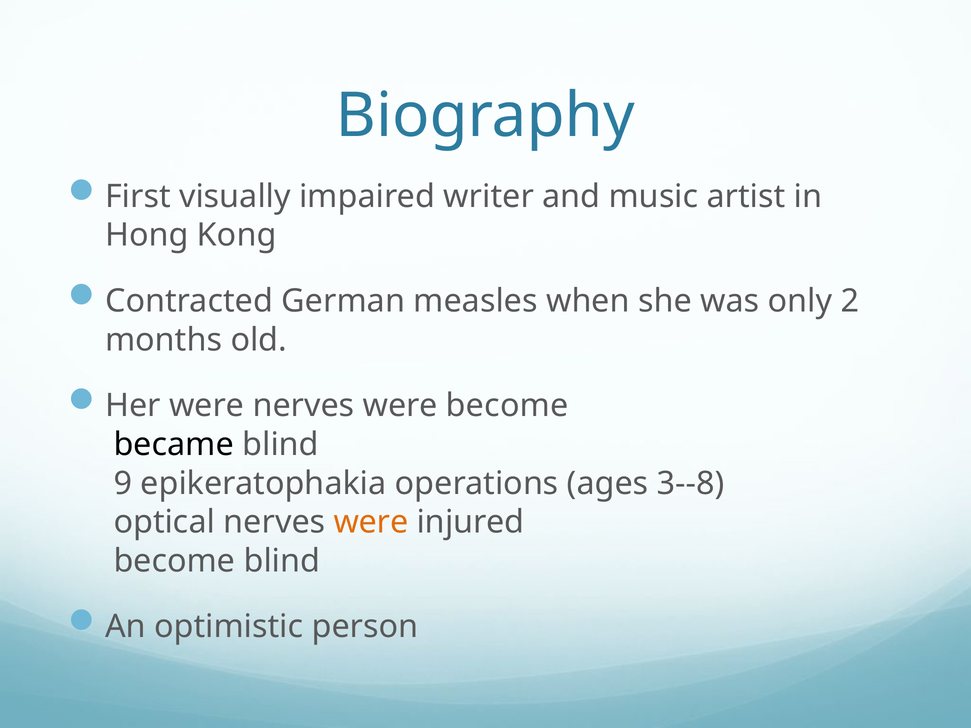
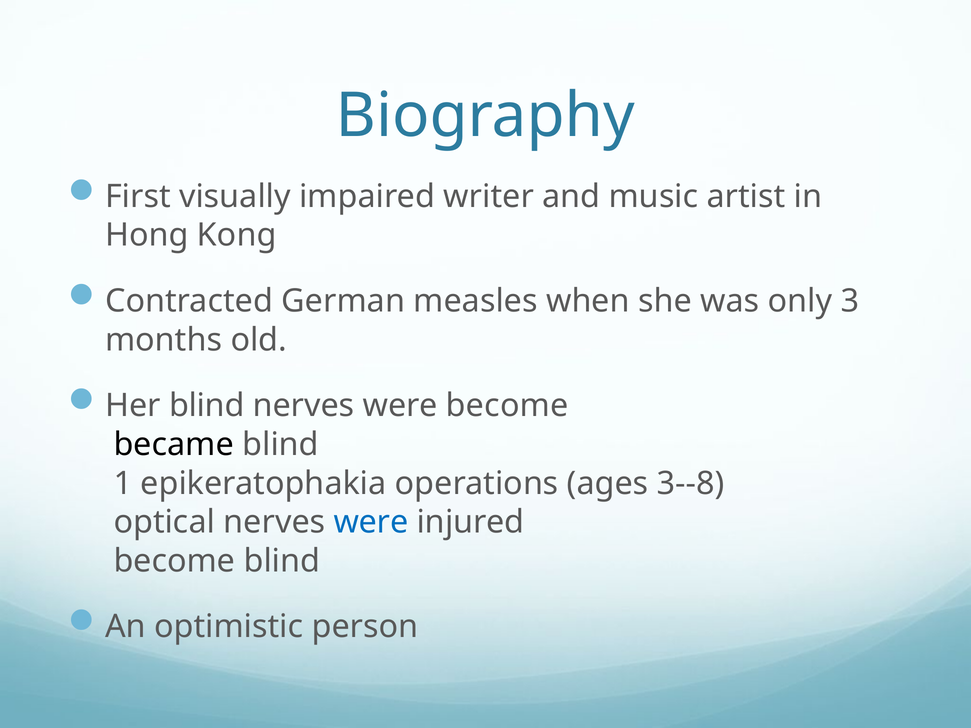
2: 2 -> 3 (850, 301)
Her were: were -> blind (207, 406)
9: 9 -> 1 (123, 483)
were colour: orange -> blue (371, 522)
